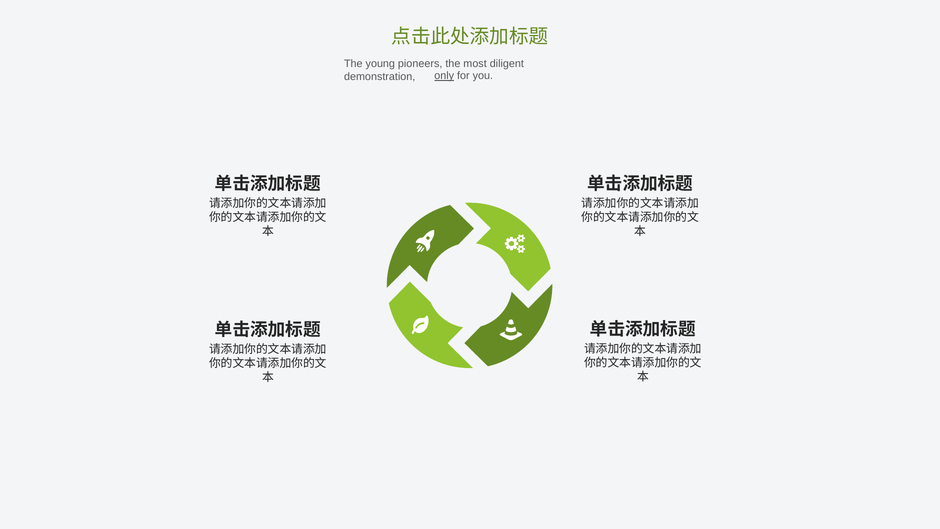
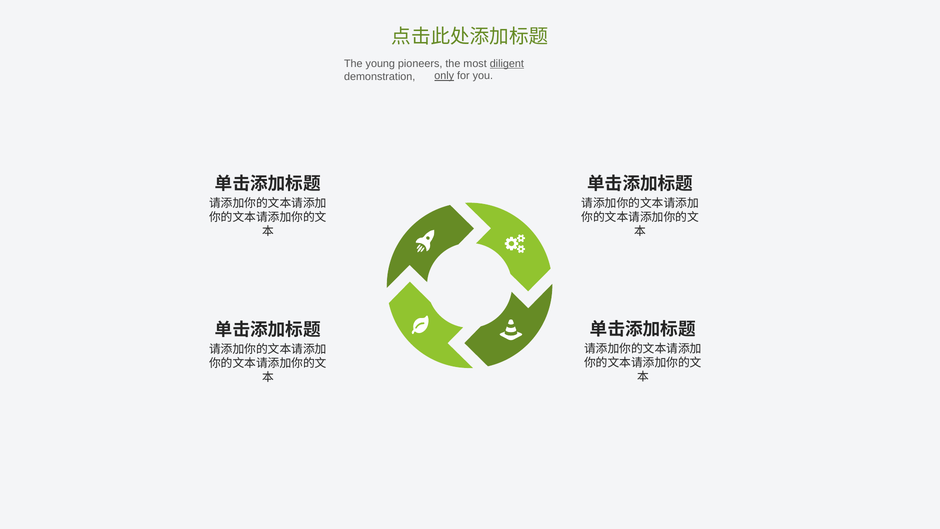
diligent underline: none -> present (507, 64)
